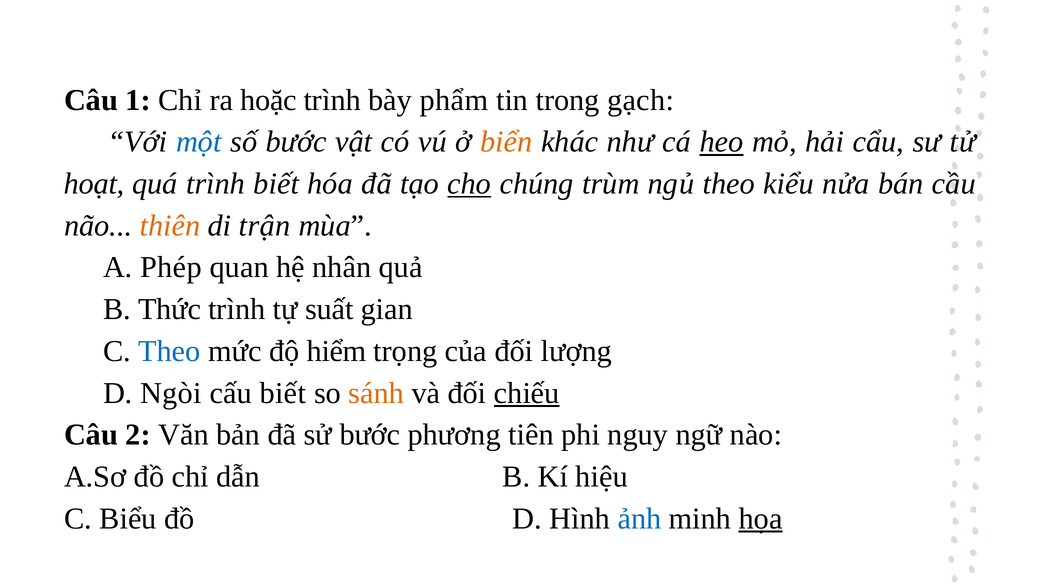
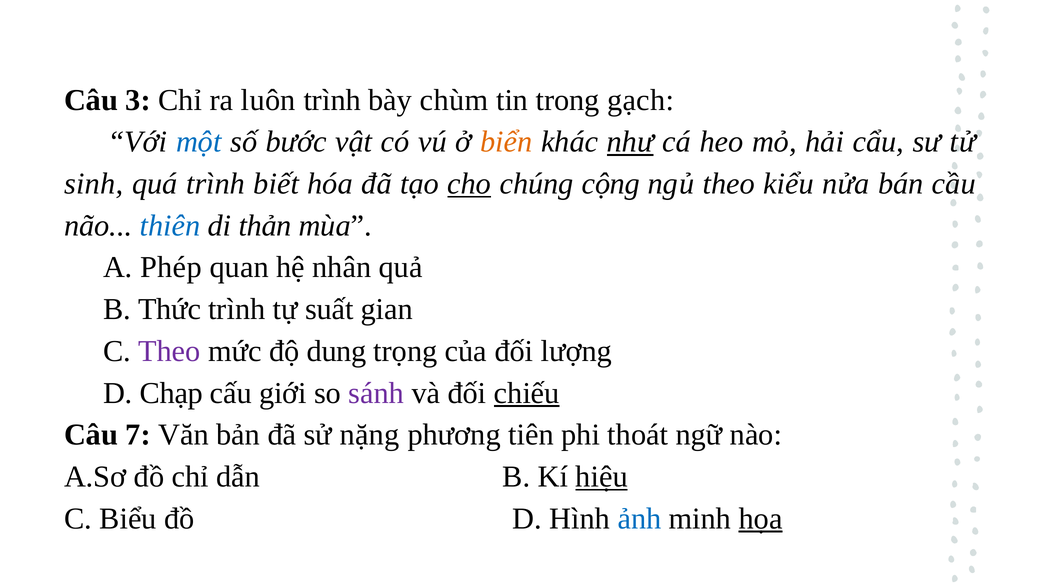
1: 1 -> 3 (138, 100)
hoặc: hoặc -> luôn (268, 100)
phẩm: phẩm -> chùm (454, 100)
như underline: none -> present (630, 142)
heo underline: present -> none (721, 142)
hoạt: hoạt -> sinh (94, 184)
trùm: trùm -> cộng (611, 184)
thiên colour: orange -> blue (170, 226)
trận: trận -> thản (265, 226)
Theo colour: blue -> purple (169, 352)
hiểm: hiểm -> dung (337, 352)
Ngòi: Ngòi -> Chạp (171, 393)
cấu biết: biết -> giới (283, 393)
sánh colour: orange -> purple (376, 393)
2: 2 -> 7 (138, 435)
sử bước: bước -> nặng (370, 435)
nguy: nguy -> thoát (638, 435)
hiệu underline: none -> present (602, 477)
